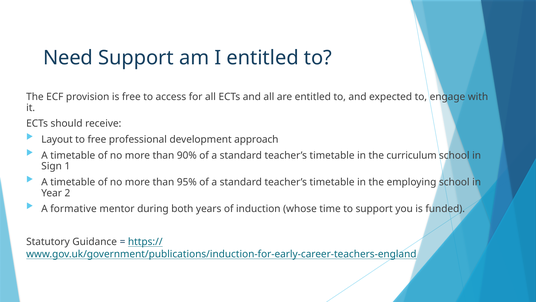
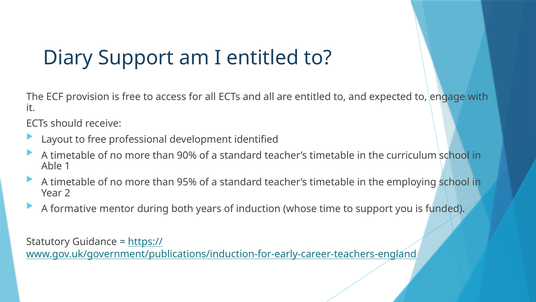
Need: Need -> Diary (68, 58)
approach: approach -> identified (256, 139)
Sign: Sign -> Able (52, 166)
